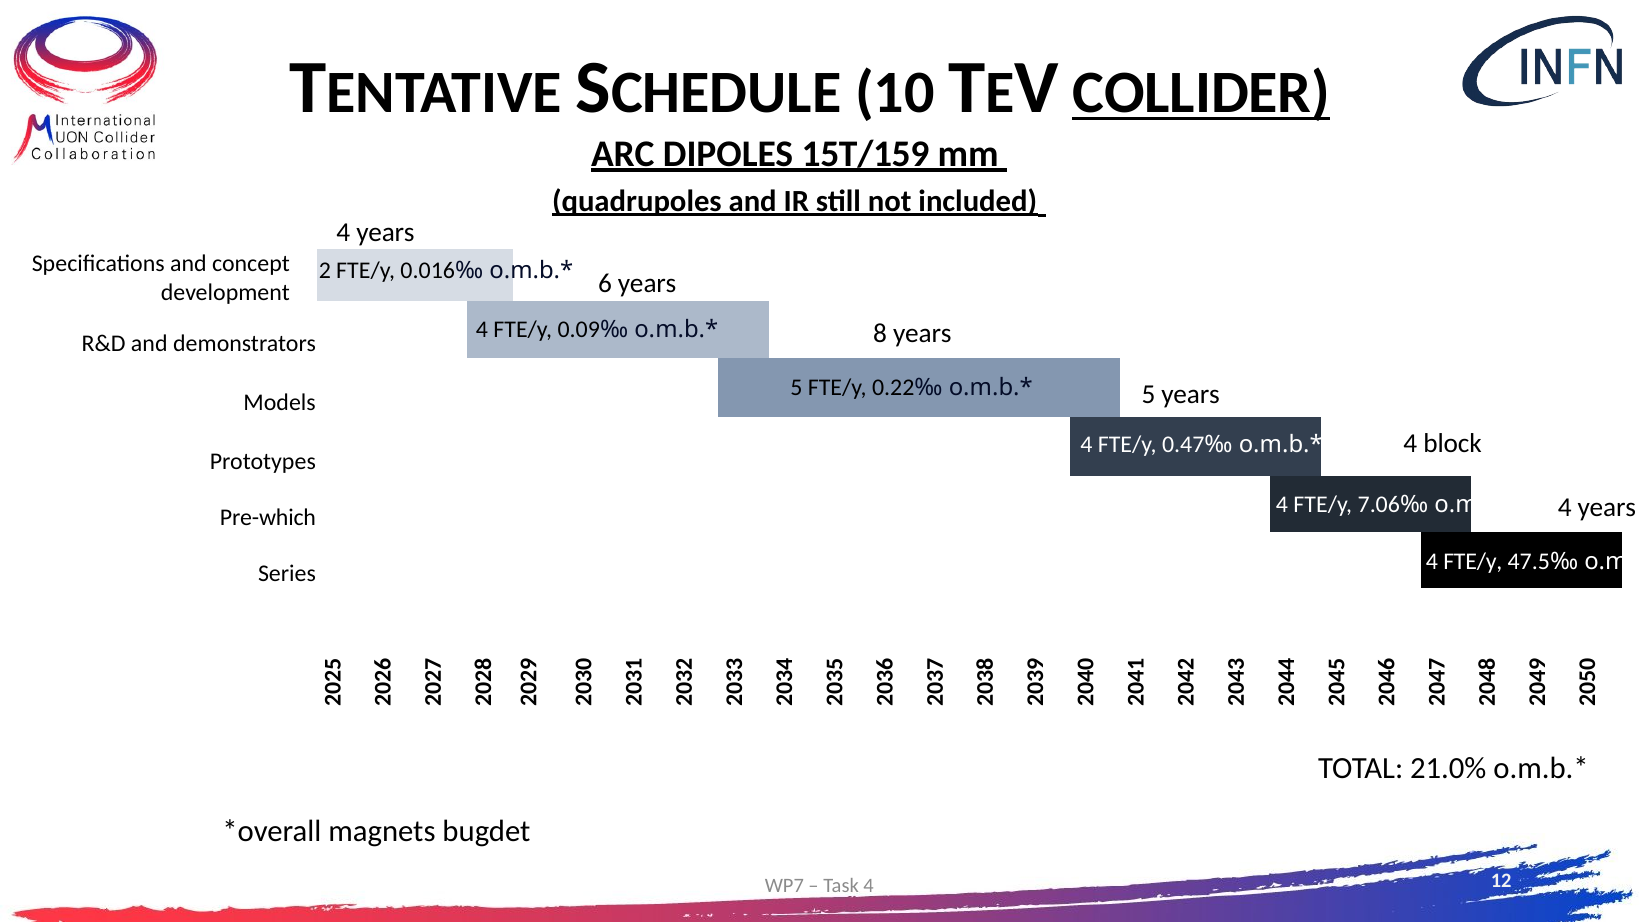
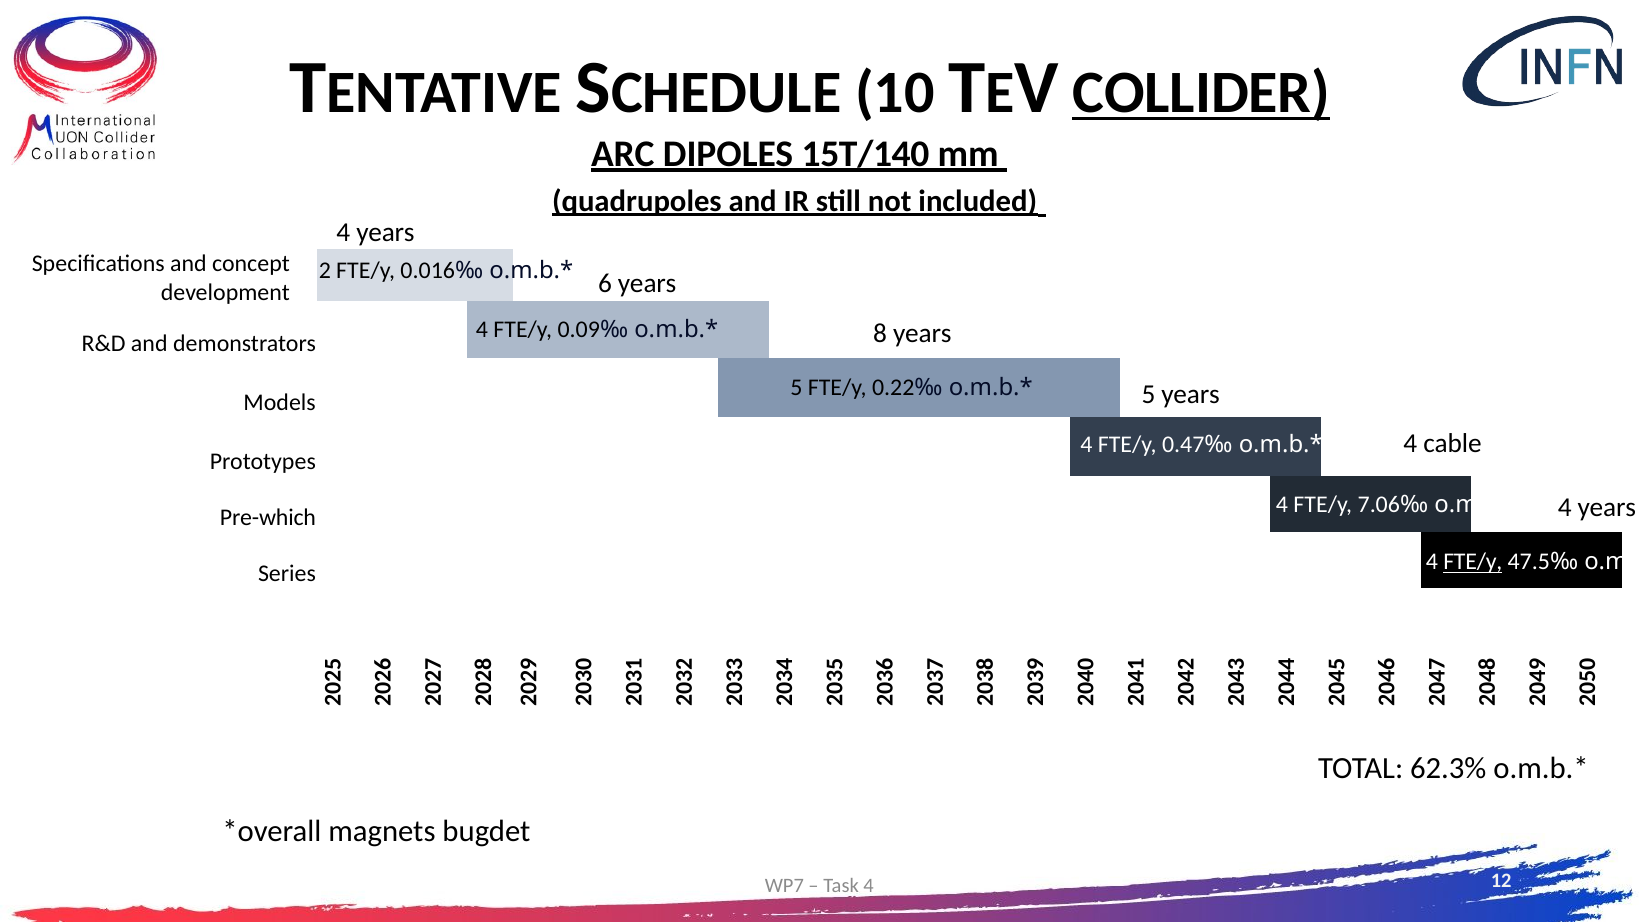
15T/159: 15T/159 -> 15T/140 (866, 154)
block: block -> cable (1452, 444)
FTE/y underline: none -> present (1473, 562)
21.0%: 21.0% -> 62.3% (1448, 768)
